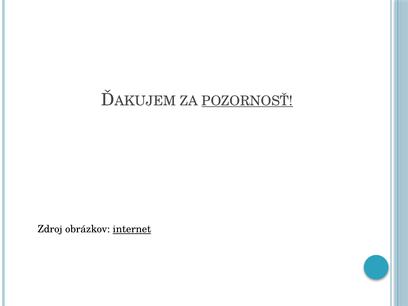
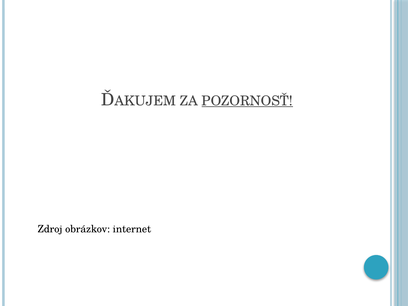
internet underline: present -> none (132, 229)
